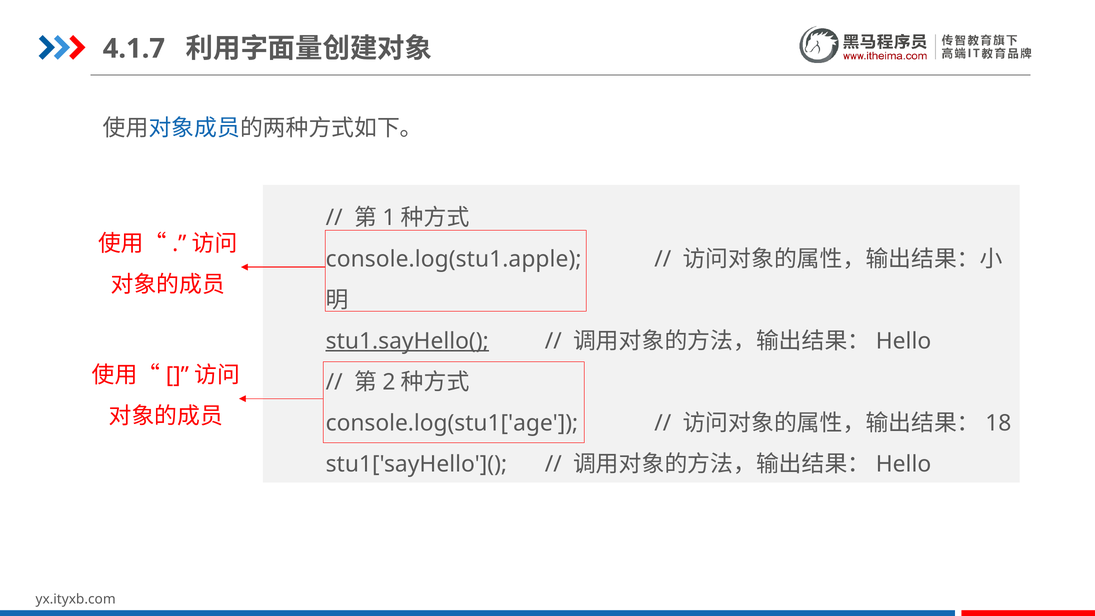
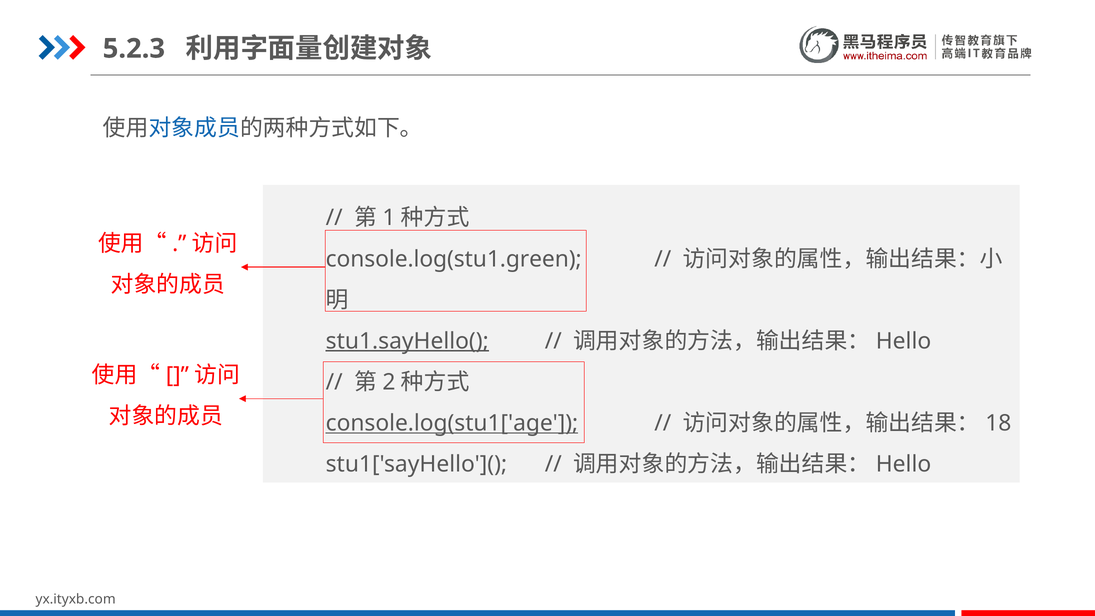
4.1.7: 4.1.7 -> 5.2.3 (134, 49)
console.log(stu1.apple: console.log(stu1.apple -> console.log(stu1.green (454, 259)
console.log(stu1['age underline: none -> present (452, 423)
